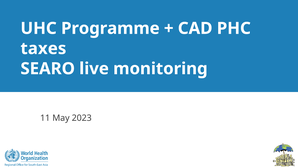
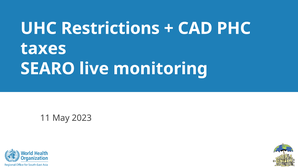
Programme: Programme -> Restrictions (110, 28)
